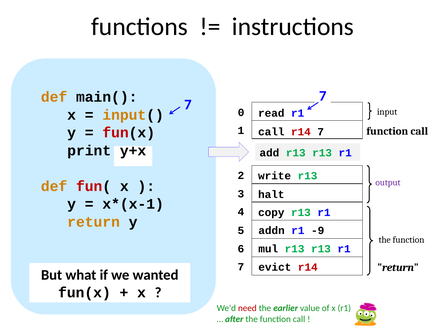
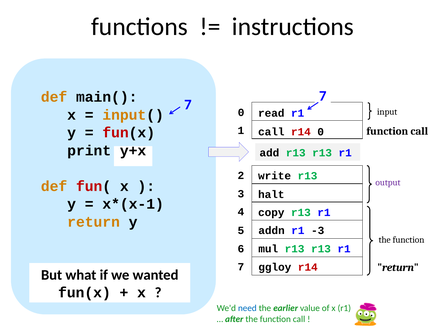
r14 7: 7 -> 0 (321, 132)
-9: -9 -> -3 (318, 231)
evict: evict -> ggloy (275, 267)
need colour: red -> blue (247, 308)
